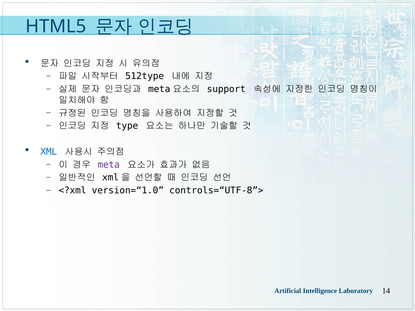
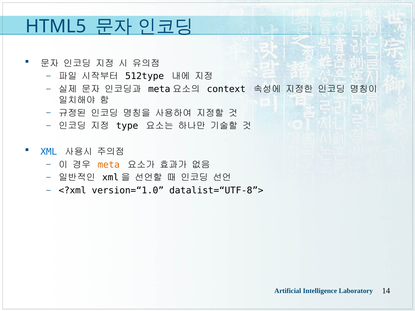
support: support -> context (226, 89)
meta colour: purple -> orange (109, 165)
controls=“UTF-8”>: controls=“UTF-8”> -> datalist=“UTF-8”> (216, 191)
